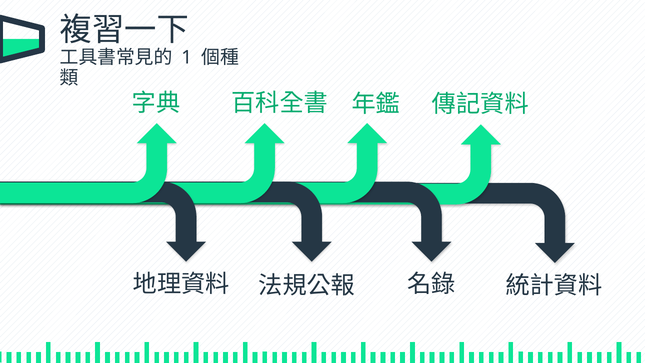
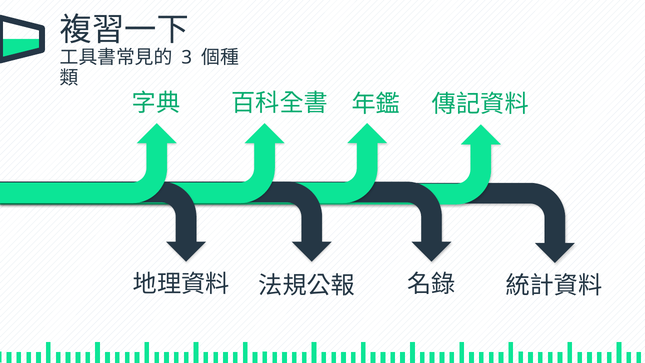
1: 1 -> 3 (187, 58)
